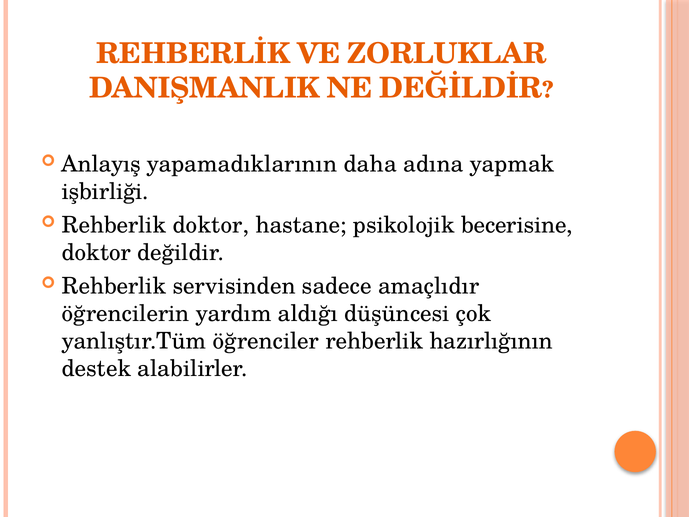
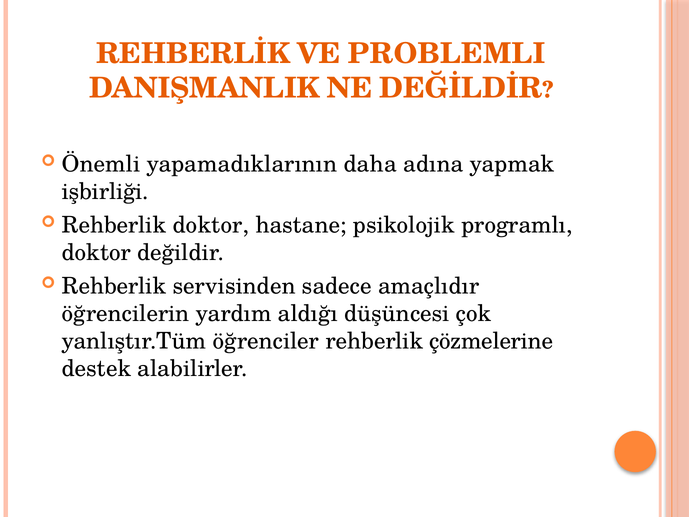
ZORLUKLAR: ZORLUKLAR -> PROBLEMLI (447, 54)
Anlayış: Anlayış -> Önemli (101, 164)
becerisine: becerisine -> programlı (517, 225)
hazırlığının: hazırlığının -> çözmelerine (491, 341)
